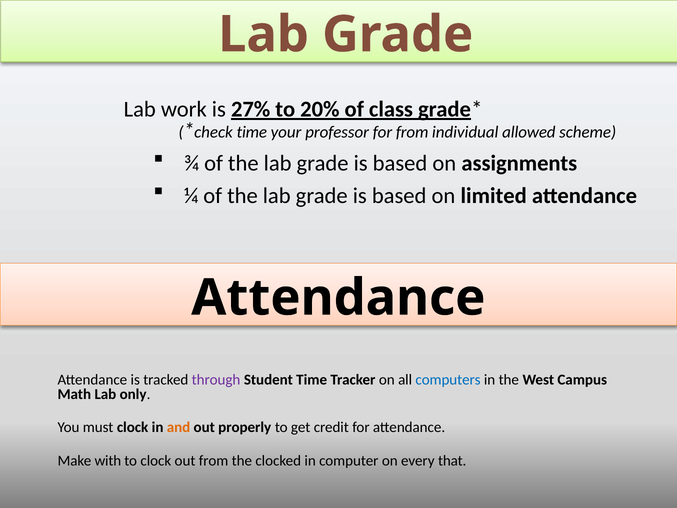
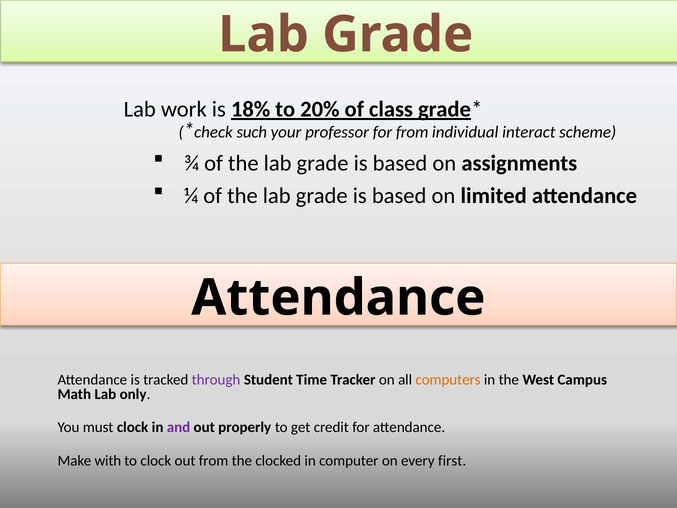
27%: 27% -> 18% (251, 109)
check time: time -> such (252, 132)
allowed: allowed -> interact (529, 132)
computers colour: blue -> orange (448, 380)
and colour: orange -> purple (179, 427)
that: that -> first (452, 460)
